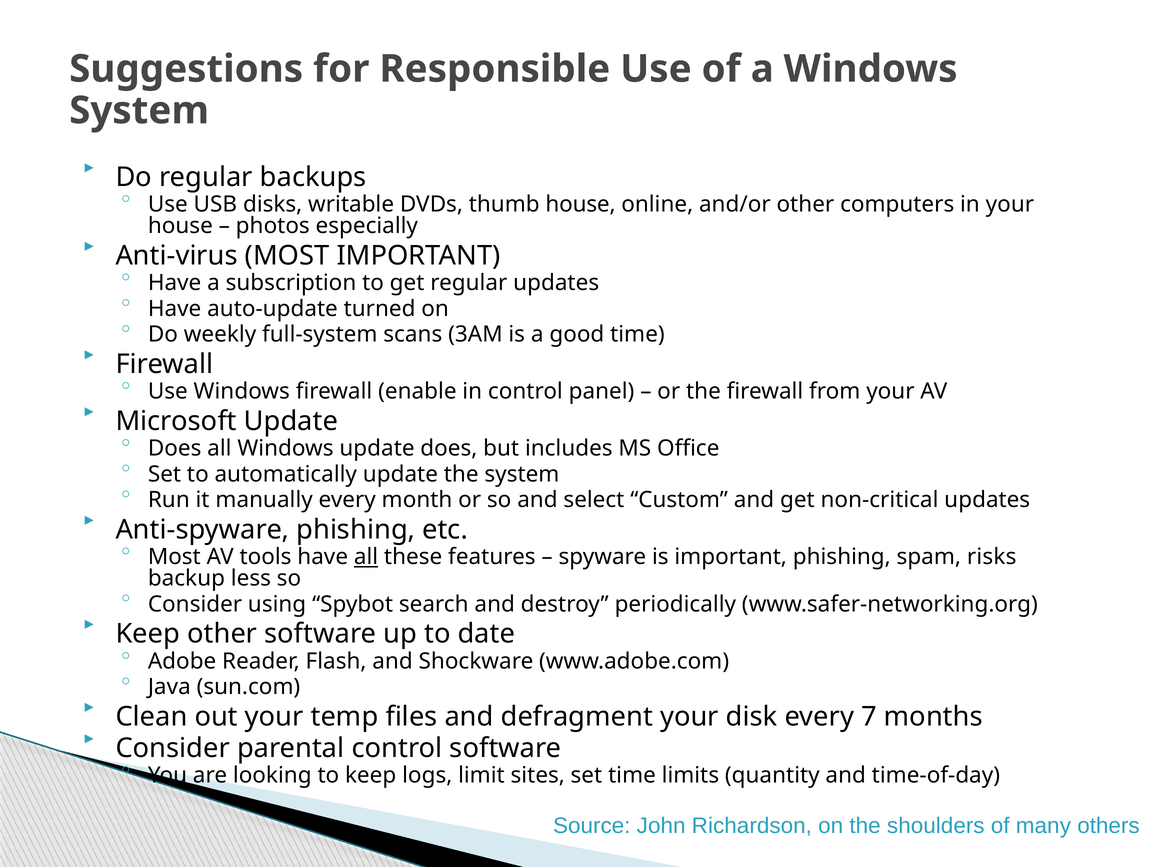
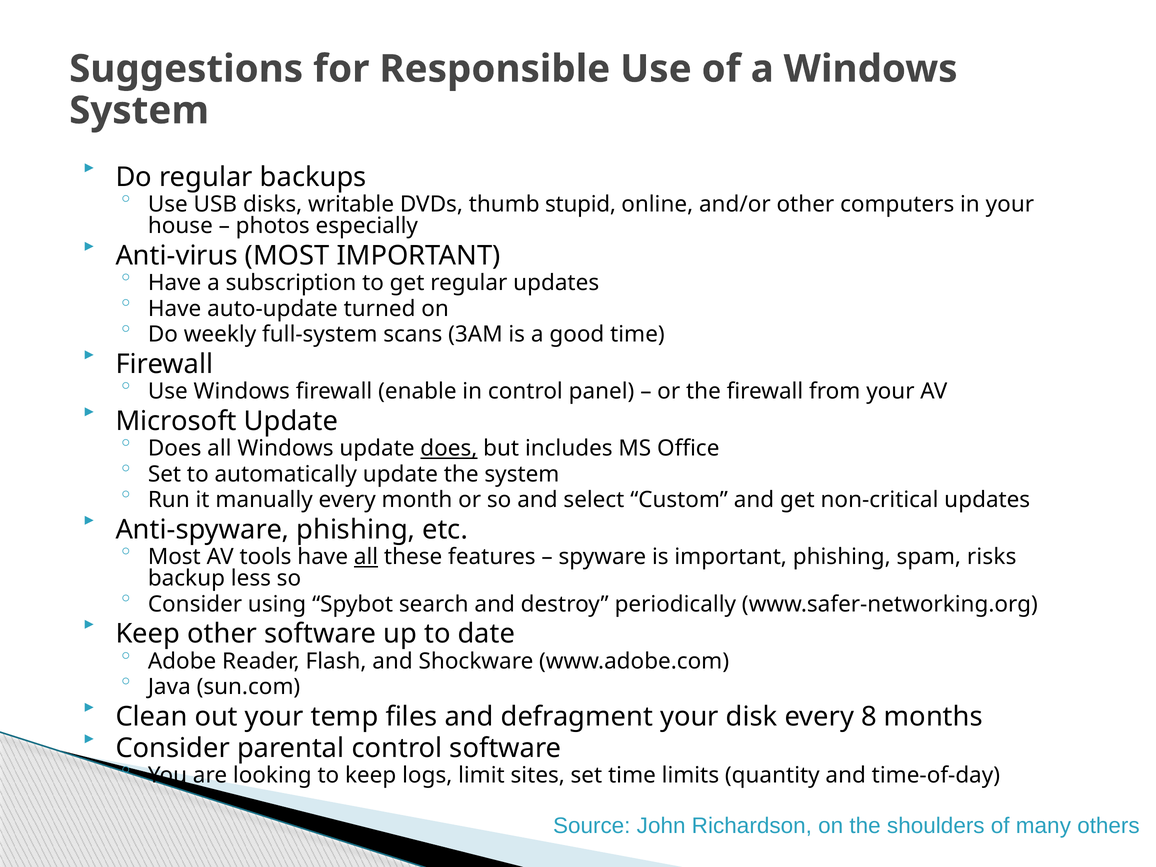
thumb house: house -> stupid (581, 204)
does underline: none -> present (449, 449)
7: 7 -> 8 (869, 717)
